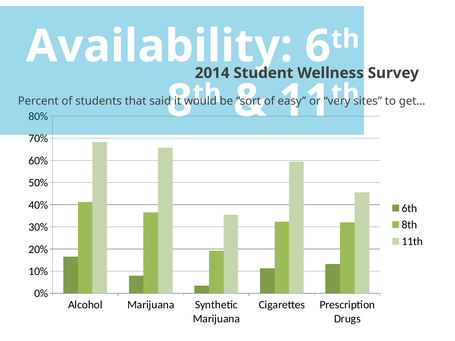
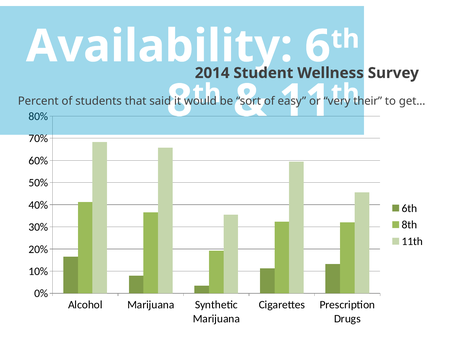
sites: sites -> their (368, 101)
